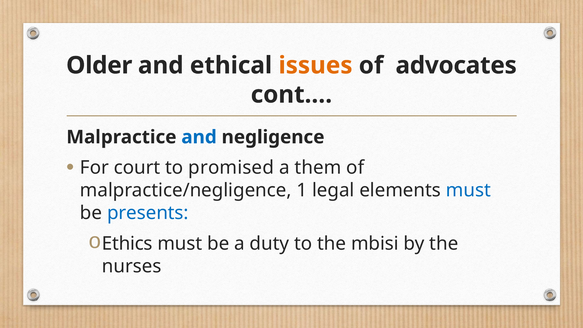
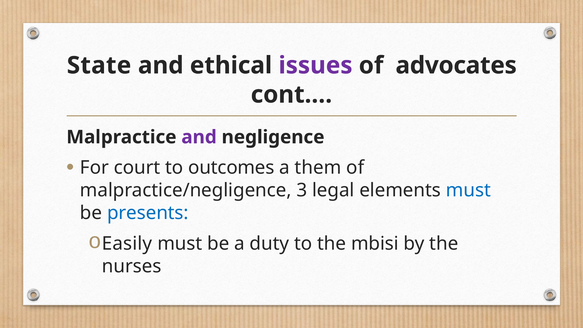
Older: Older -> State (99, 65)
issues colour: orange -> purple (315, 65)
and colour: blue -> purple (199, 137)
promised: promised -> outcomes (231, 168)
1: 1 -> 3 (302, 190)
Ethics: Ethics -> Easily (127, 244)
